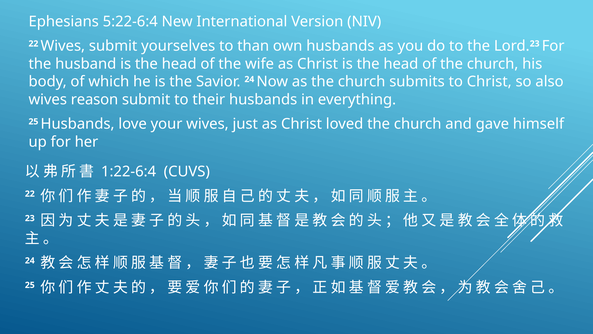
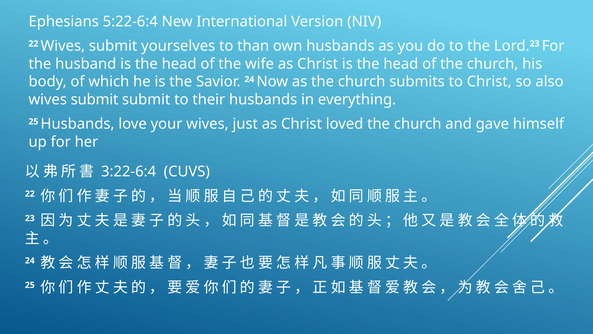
reason: reason -> submit (95, 99)
1:22-6:4: 1:22-6:4 -> 3:22-6:4 (129, 171)
